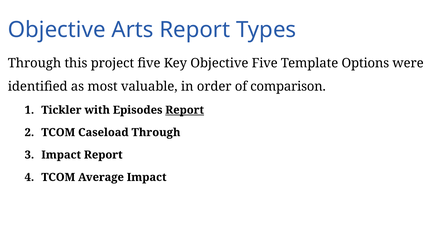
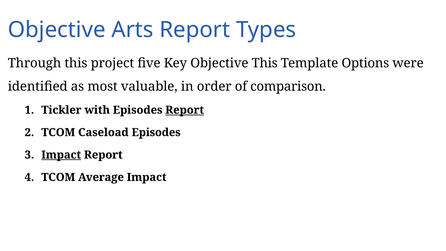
Objective Five: Five -> This (265, 63)
Caseload Through: Through -> Episodes (156, 132)
Impact underline: none -> present (61, 155)
